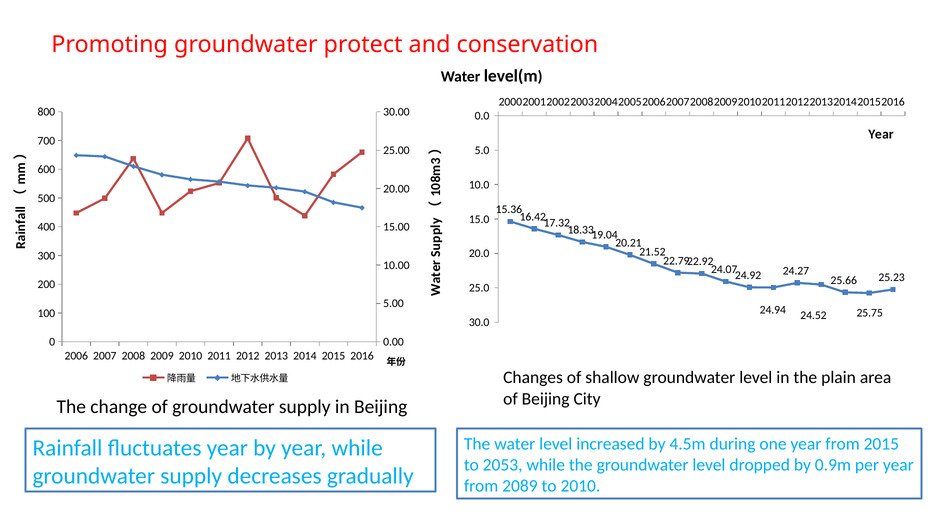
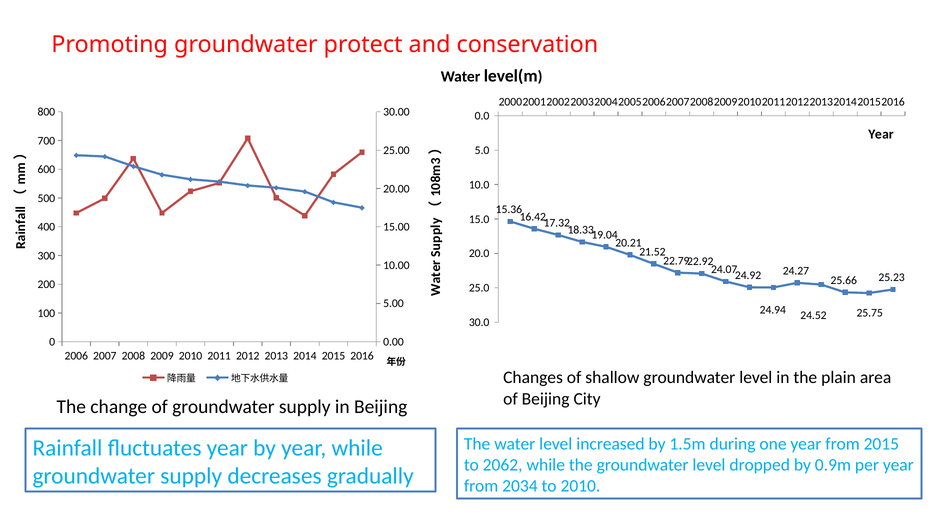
4.5m: 4.5m -> 1.5m (688, 443)
2053: 2053 -> 2062 (503, 464)
2089: 2089 -> 2034 (520, 485)
